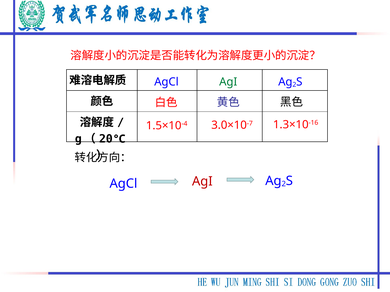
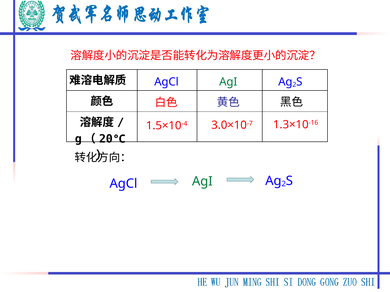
AgI colour: red -> green (202, 182)
